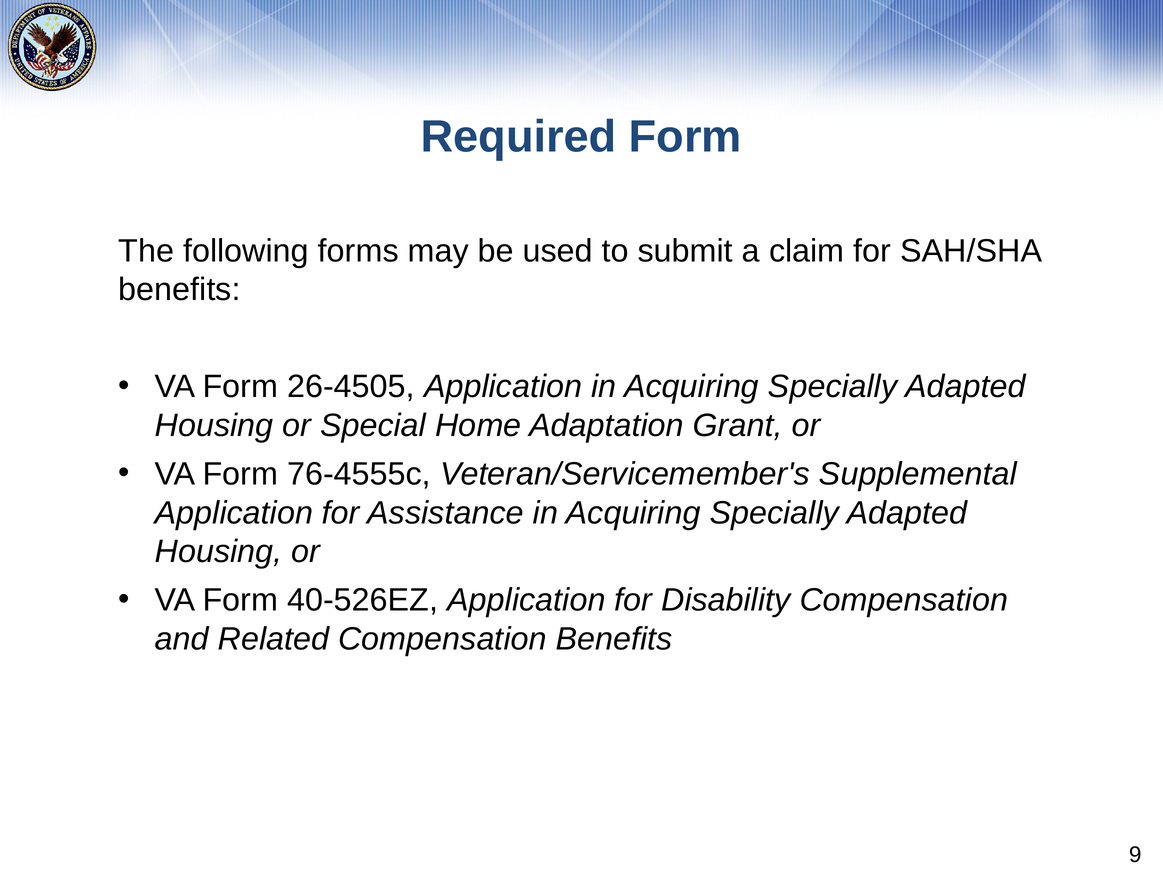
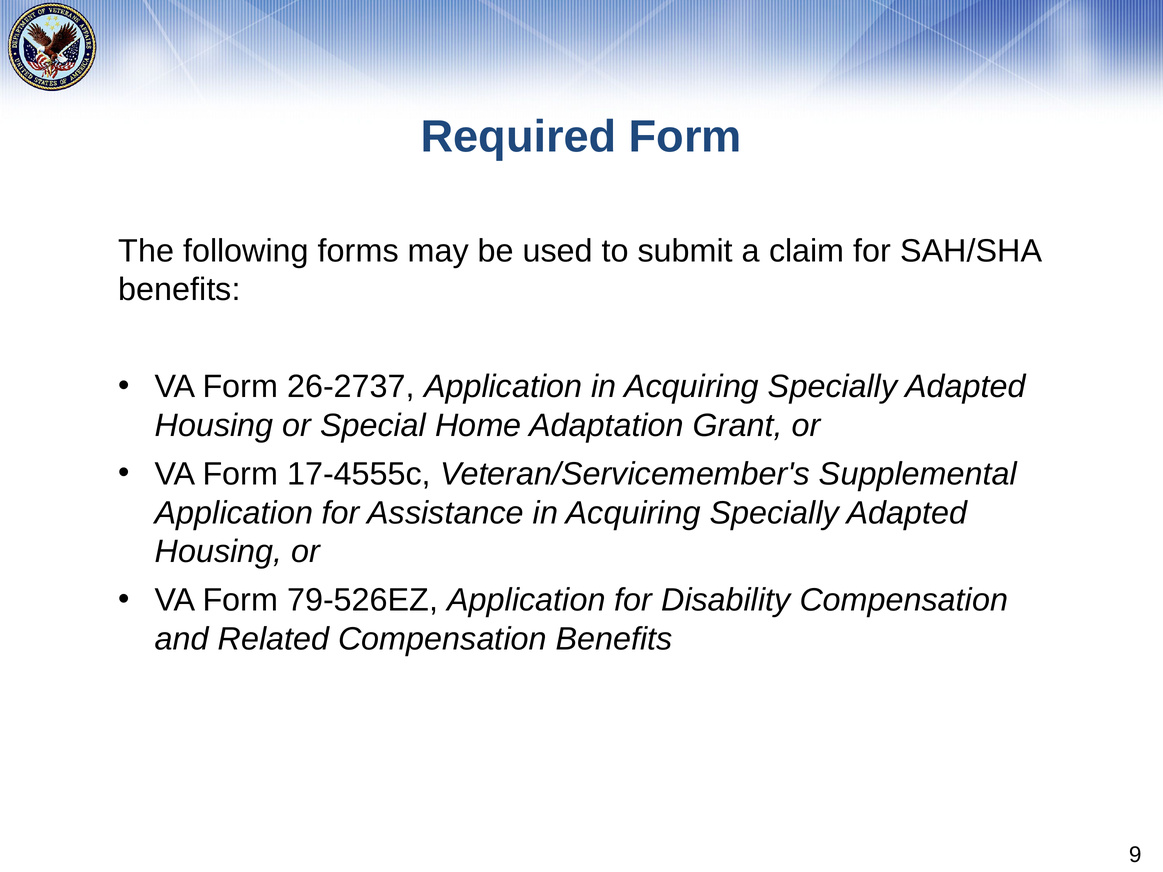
26-4505: 26-4505 -> 26-2737 (351, 387)
76-4555c: 76-4555c -> 17-4555c (359, 474)
40-526EZ: 40-526EZ -> 79-526EZ (363, 600)
